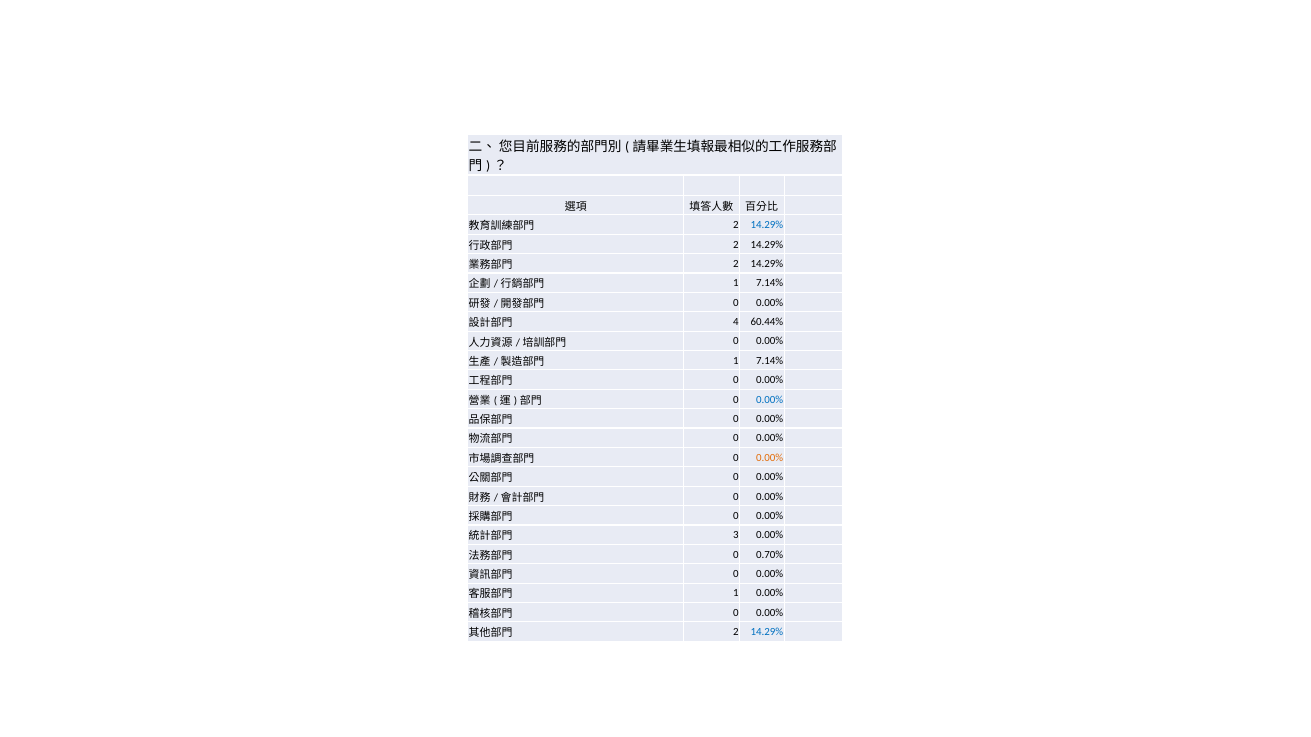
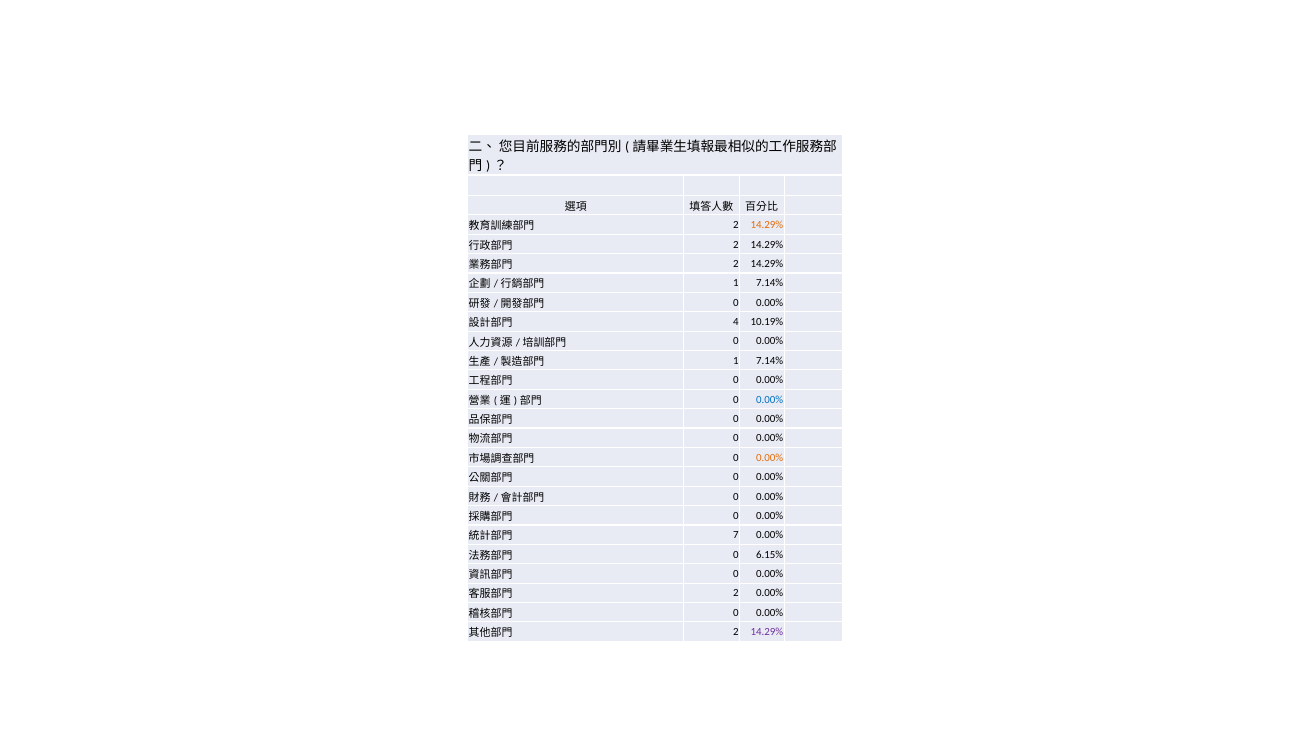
14.29% colour: blue -> orange (767, 225)
60.44%: 60.44% -> 10.19% (767, 322)
3: 3 -> 7 (736, 536)
0.70%: 0.70% -> 6.15% (770, 555)
1: 1 -> 2 (736, 594)
14.29% colour: blue -> purple (767, 632)
